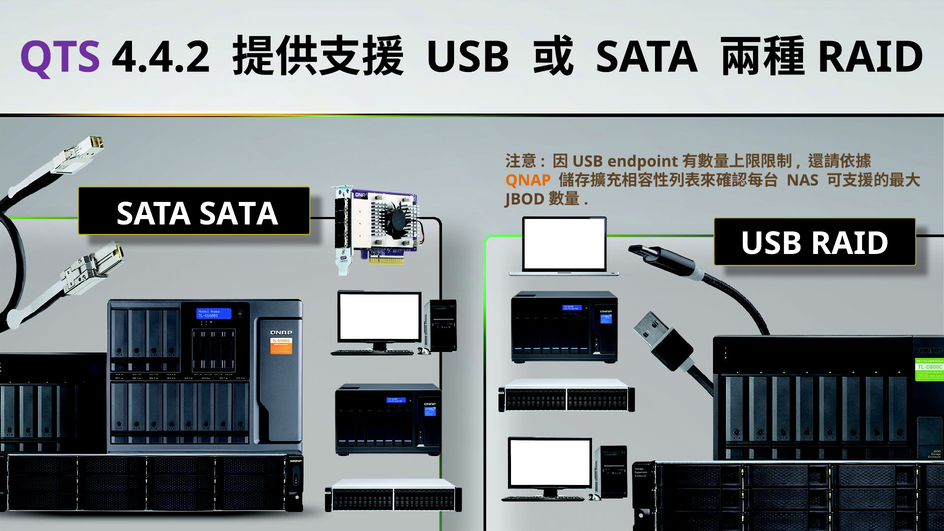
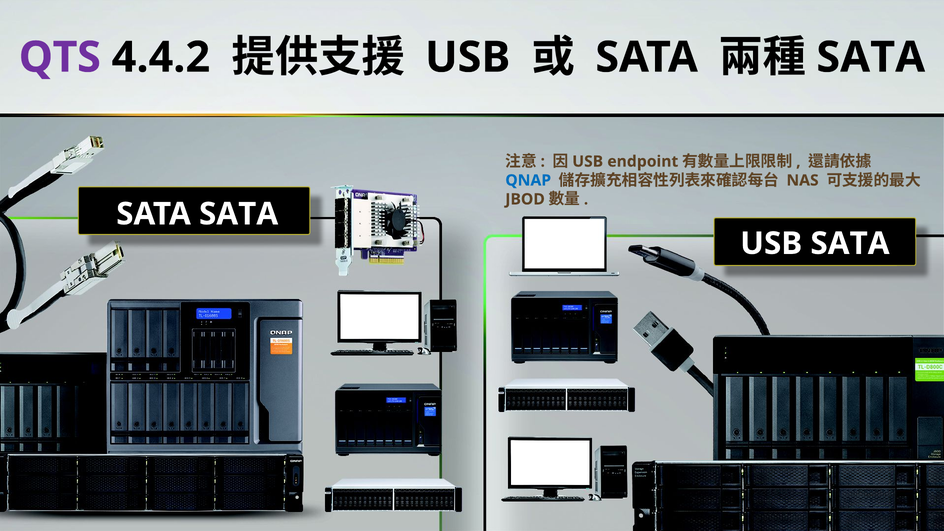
RAID: RAID -> SATA (871, 57)
QNAP colour: orange -> blue (528, 180)
USB RAID: RAID -> SATA (850, 244)
